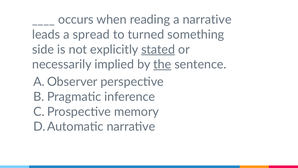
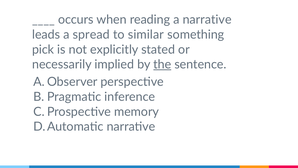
turned: turned -> similar (146, 35)
side: side -> pick (43, 49)
stated underline: present -> none (158, 49)
